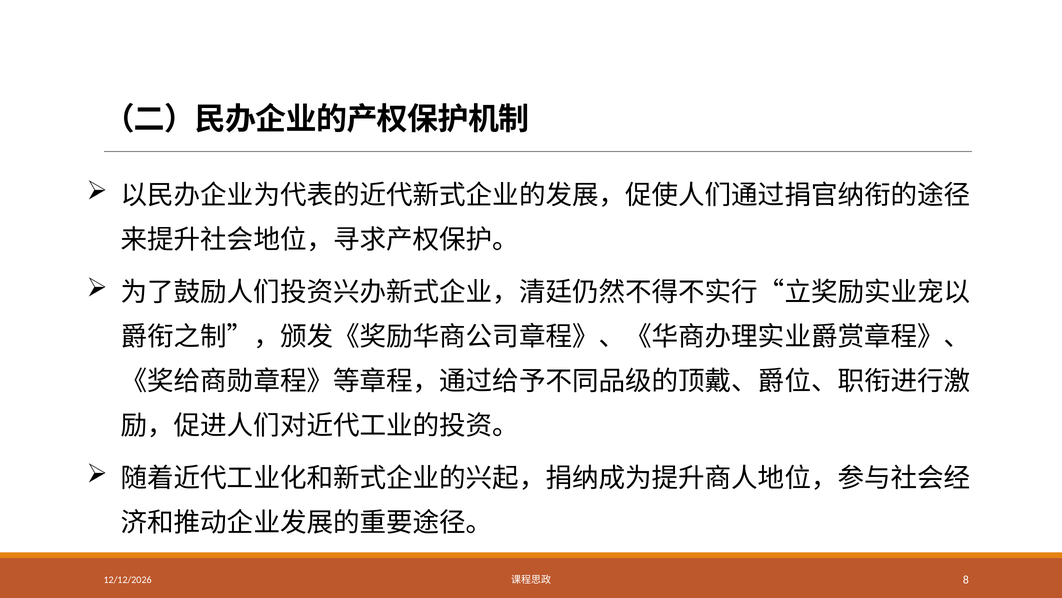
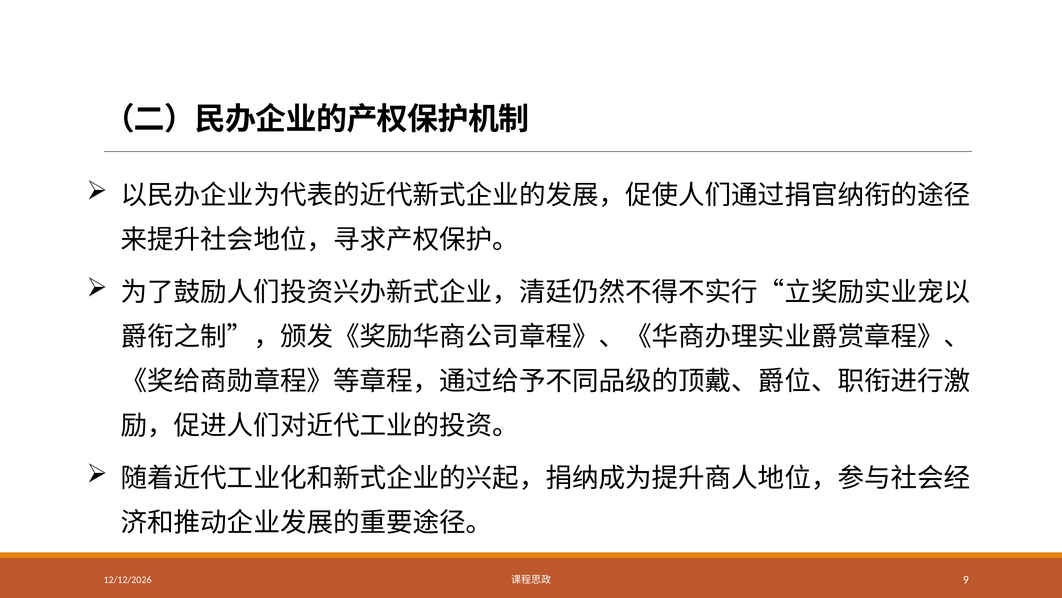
8: 8 -> 9 (966, 579)
